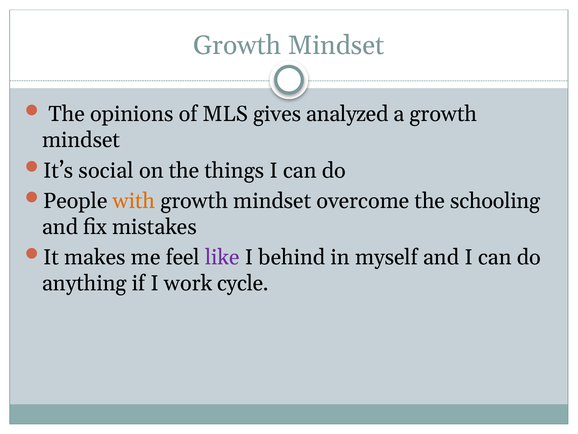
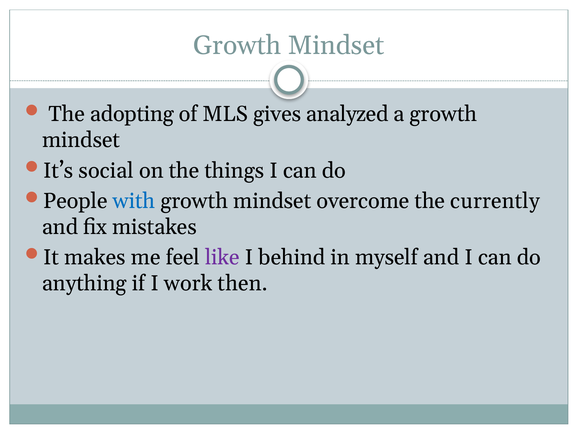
opinions: opinions -> adopting (132, 114)
with colour: orange -> blue (134, 201)
schooling: schooling -> currently (495, 201)
cycle: cycle -> then (243, 283)
